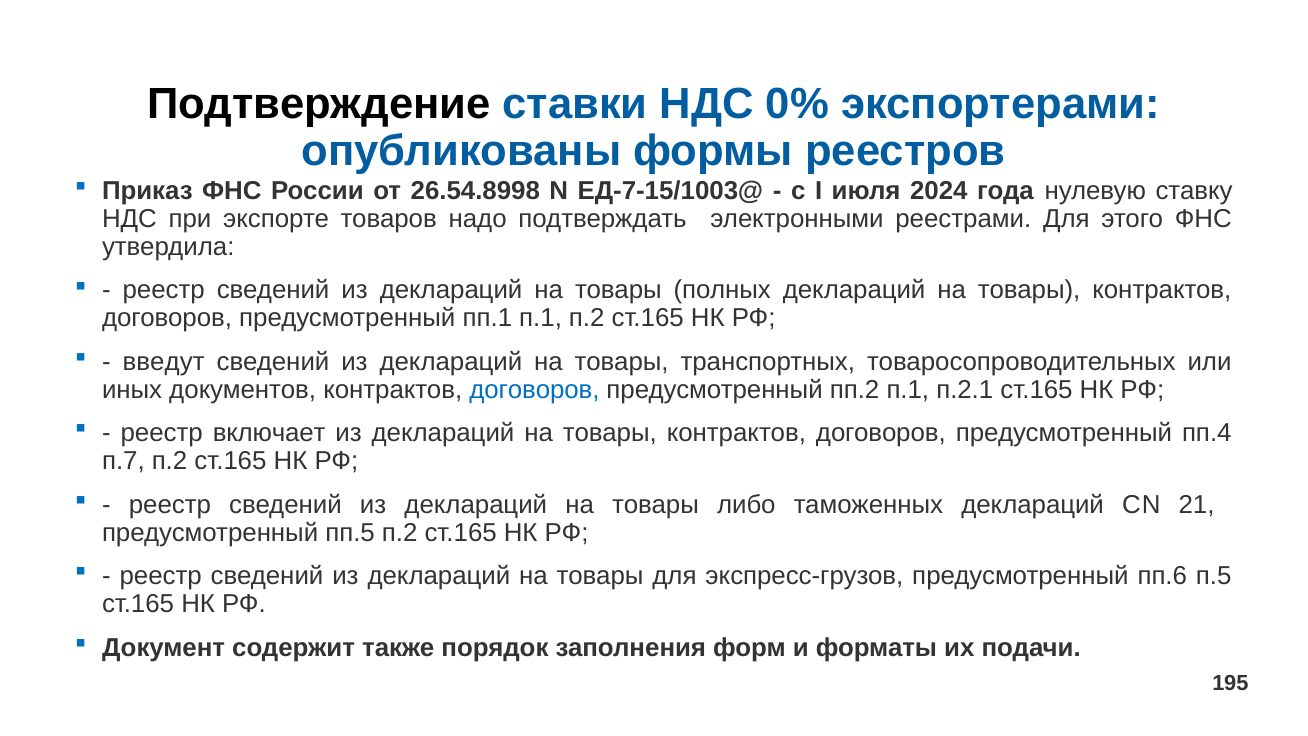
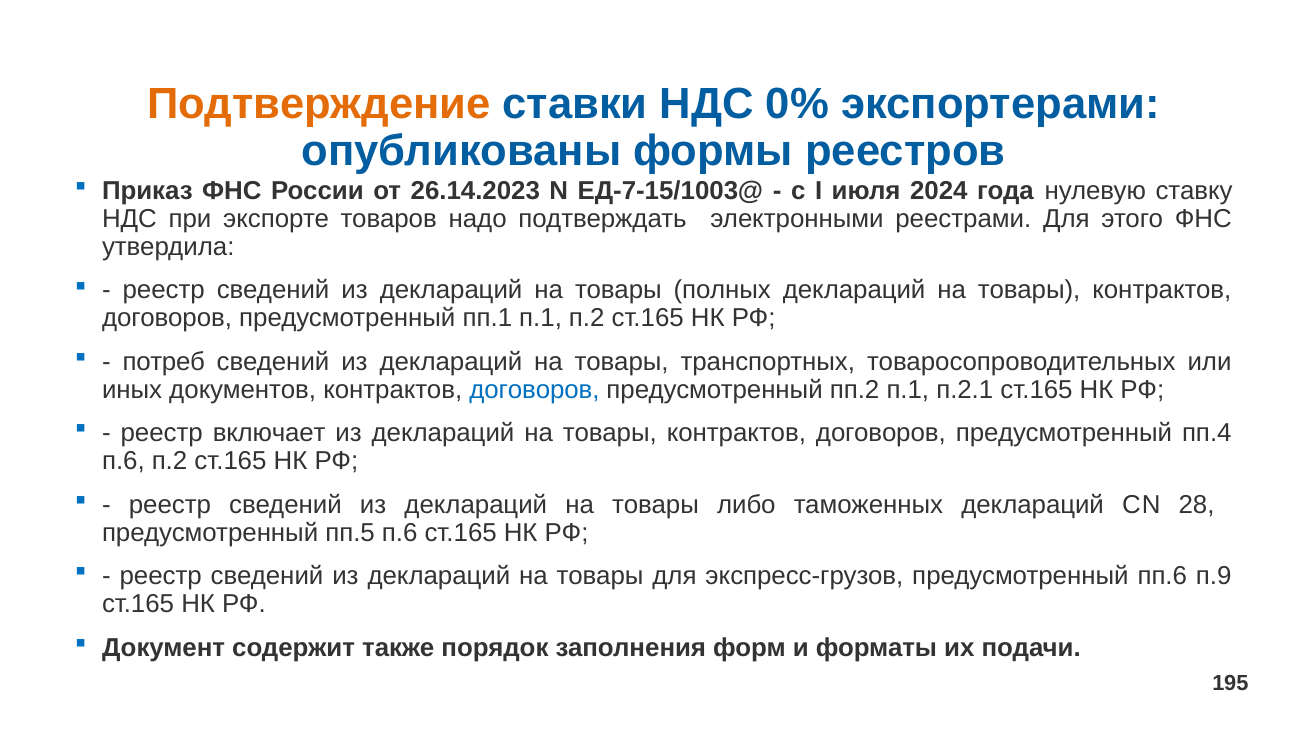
Подтверждение colour: black -> orange (319, 104)
26.54.8998: 26.54.8998 -> 26.14.2023 (475, 191)
введут: введут -> потреб (164, 362)
п.7: п.7 -> п.6 (123, 461)
21: 21 -> 28 (1196, 504)
пп.5 п.2: п.2 -> п.6 (400, 532)
п.5: п.5 -> п.9 (1214, 576)
